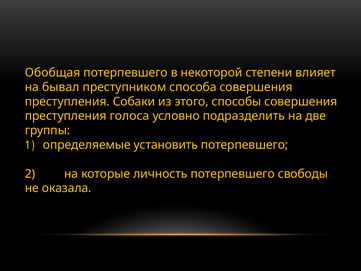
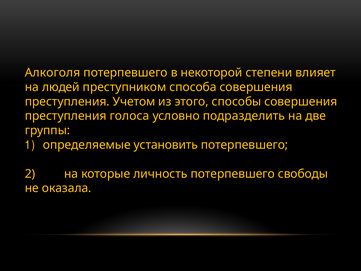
Обобщая: Обобщая -> Алкоголя (53, 73)
бывал: бывал -> людей (61, 87)
Собаки: Собаки -> Учетом (134, 101)
